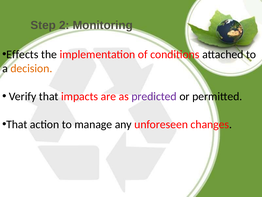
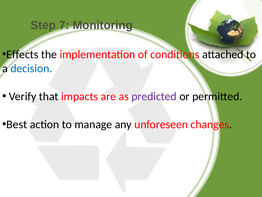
2: 2 -> 7 (64, 25)
decision colour: orange -> blue (31, 68)
That: That -> Best (17, 124)
